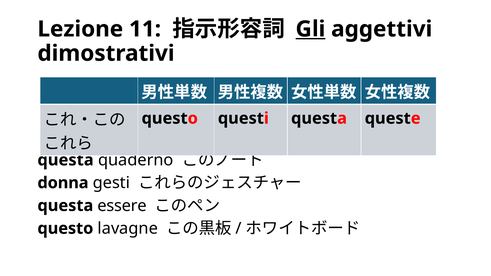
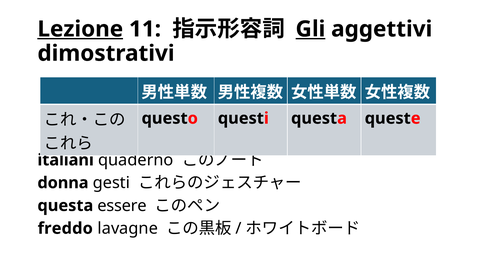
Lezione underline: none -> present (80, 29)
questa: questa -> italiani (66, 160)
questo: questo -> freddo (65, 229)
